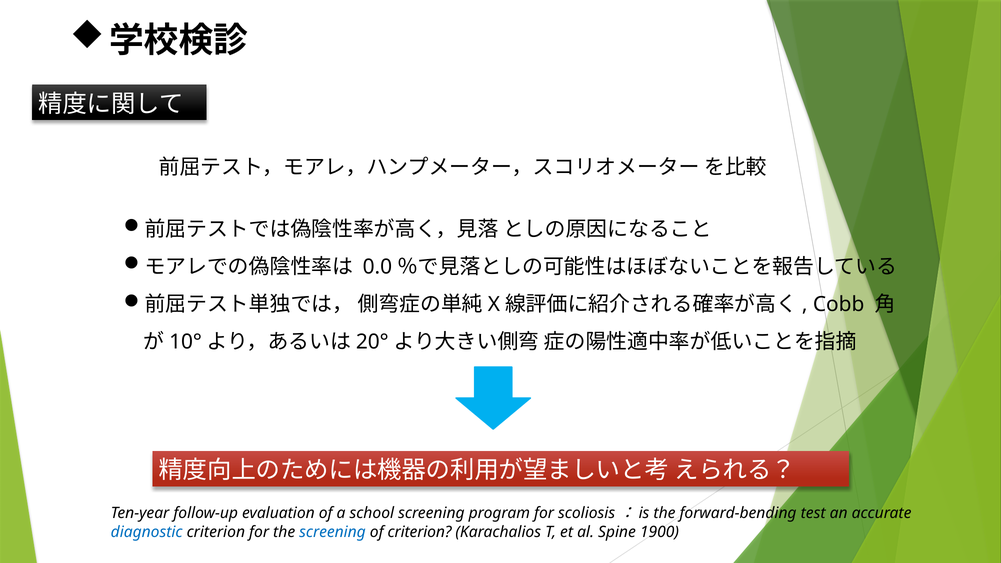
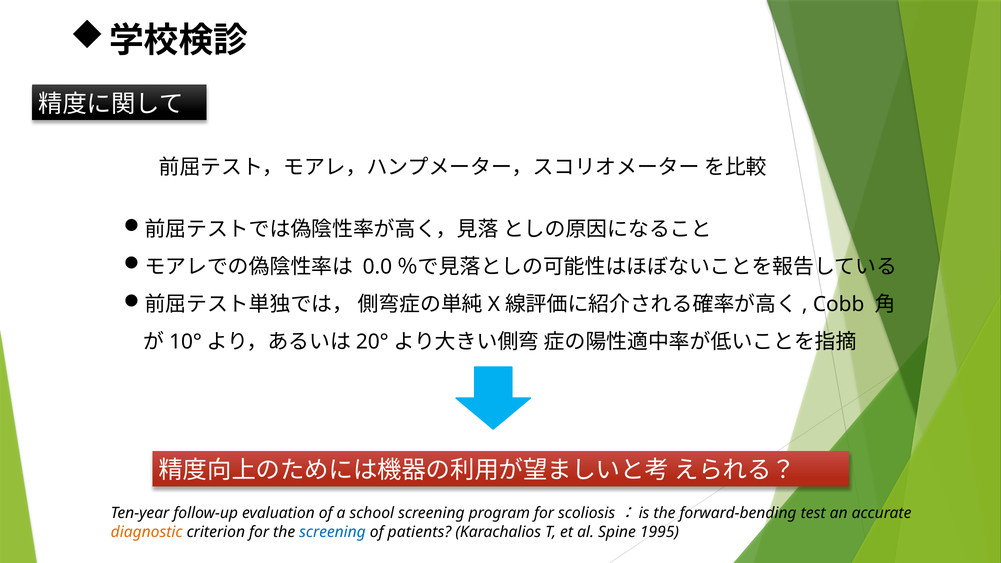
diagnostic colour: blue -> orange (147, 532)
of criterion: criterion -> patients (419, 532)
1900: 1900 -> 1995 (659, 532)
